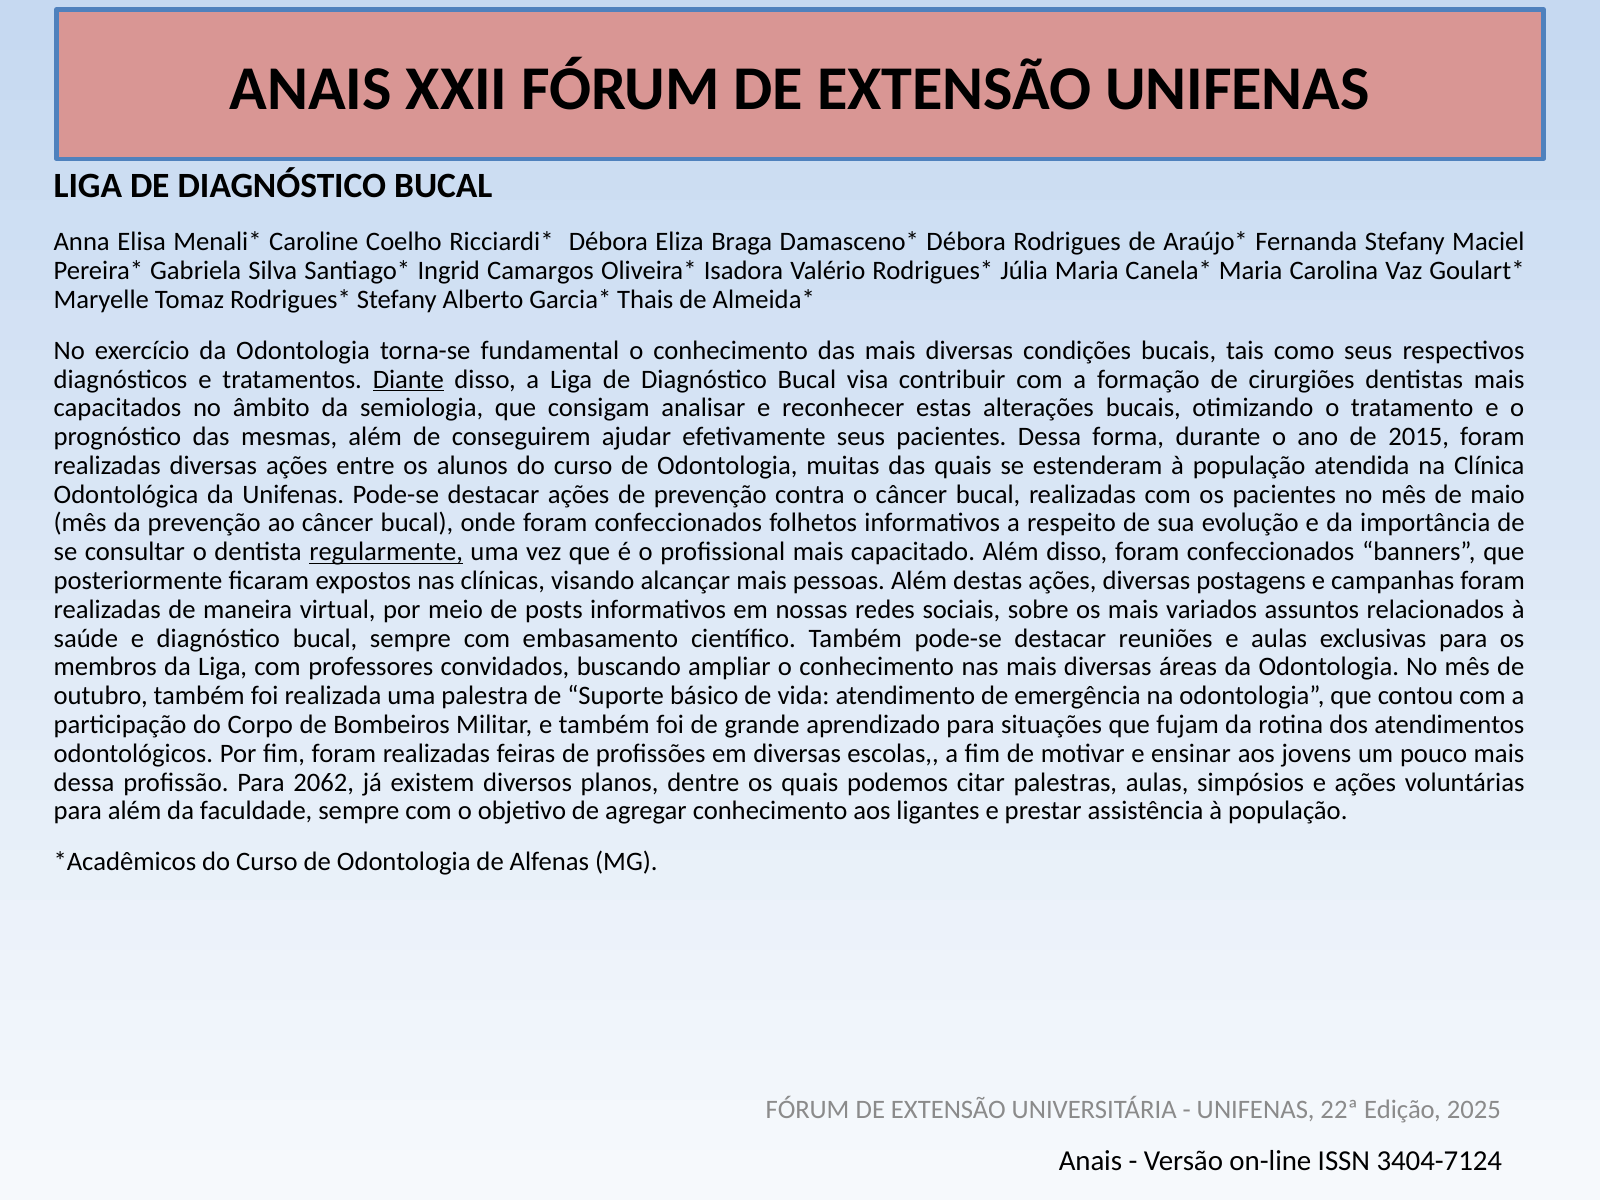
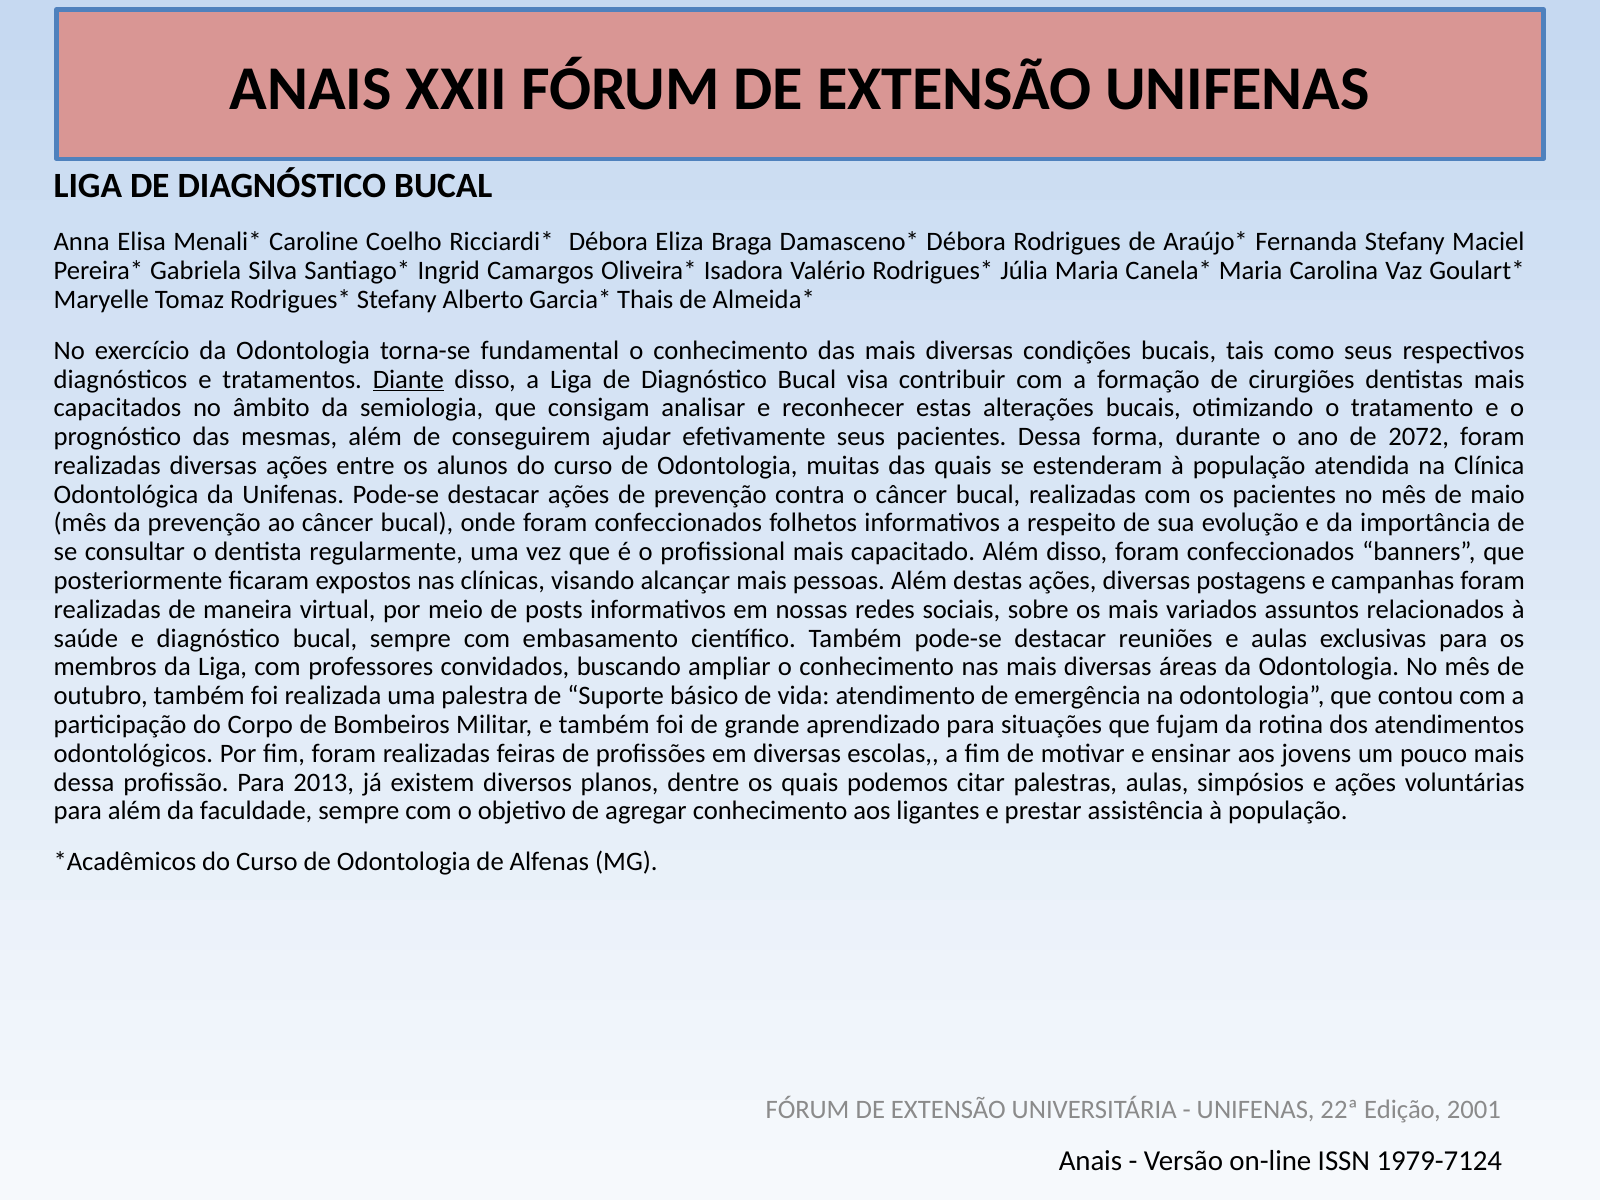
2015: 2015 -> 2072 (1419, 437)
regularmente underline: present -> none (386, 552)
2062: 2062 -> 2013 (324, 782)
2025: 2025 -> 2001 (1474, 1109)
3404-7124: 3404-7124 -> 1979-7124 (1439, 1161)
